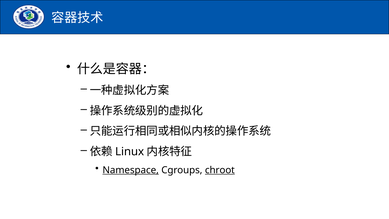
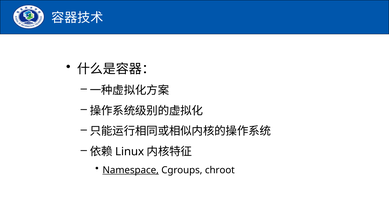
chroot underline: present -> none (220, 170)
